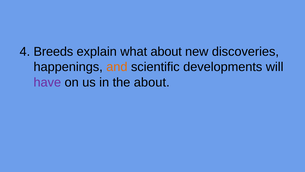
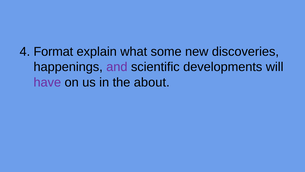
Breeds: Breeds -> Format (53, 52)
what about: about -> some (166, 52)
and colour: orange -> purple (117, 67)
